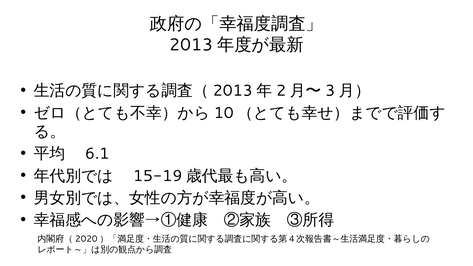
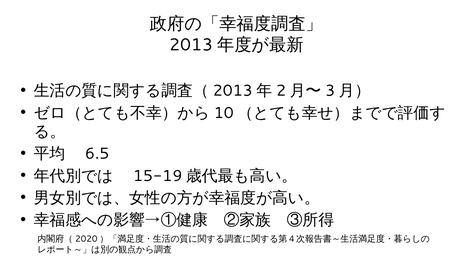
6.1: 6.1 -> 6.5 (97, 154)
